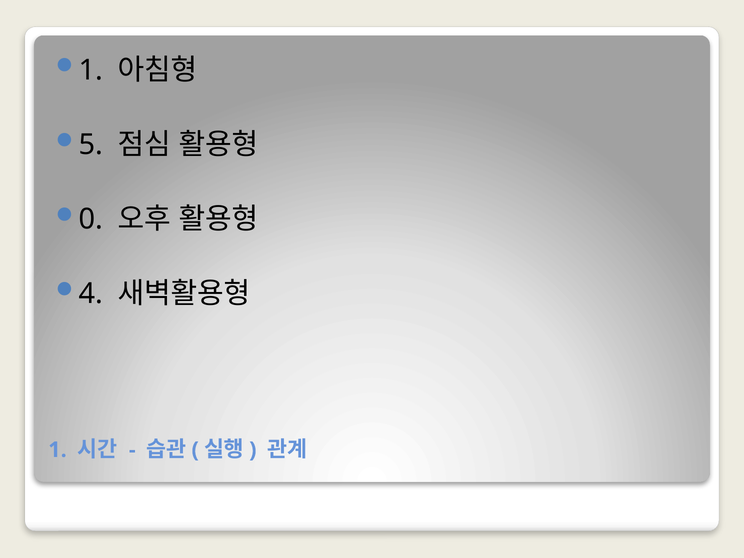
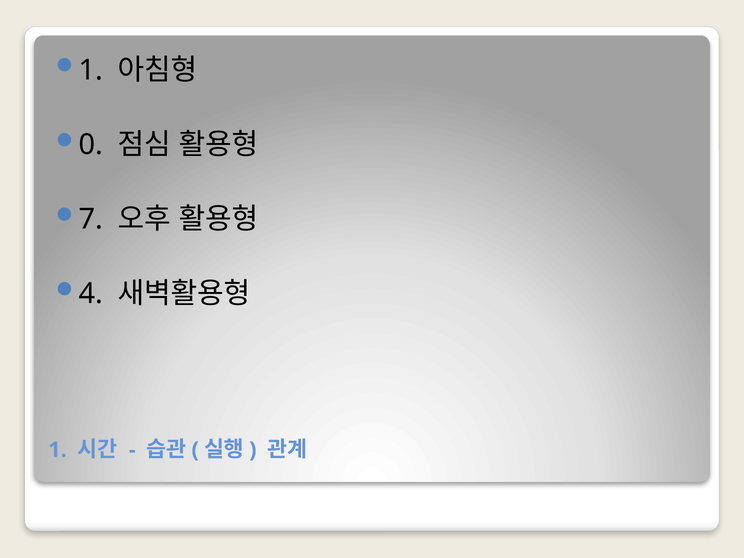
5: 5 -> 0 (91, 145)
0: 0 -> 7 (91, 219)
